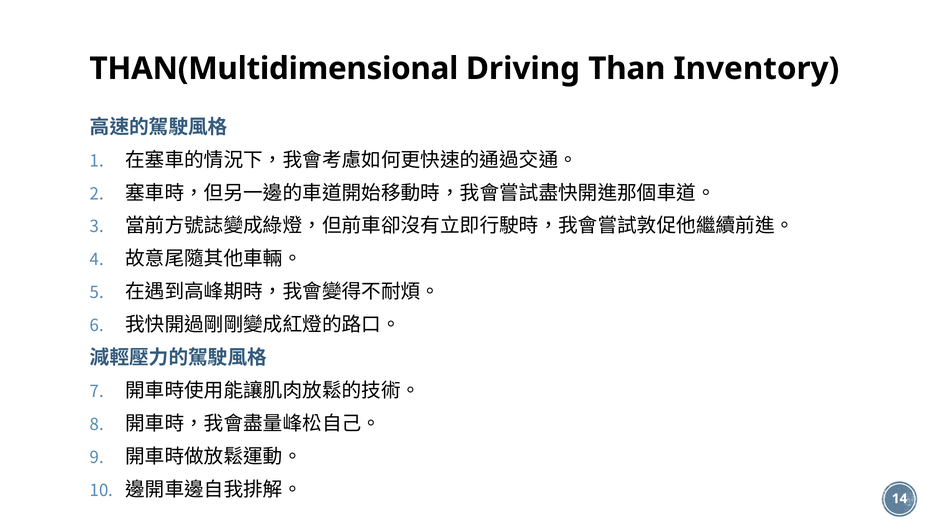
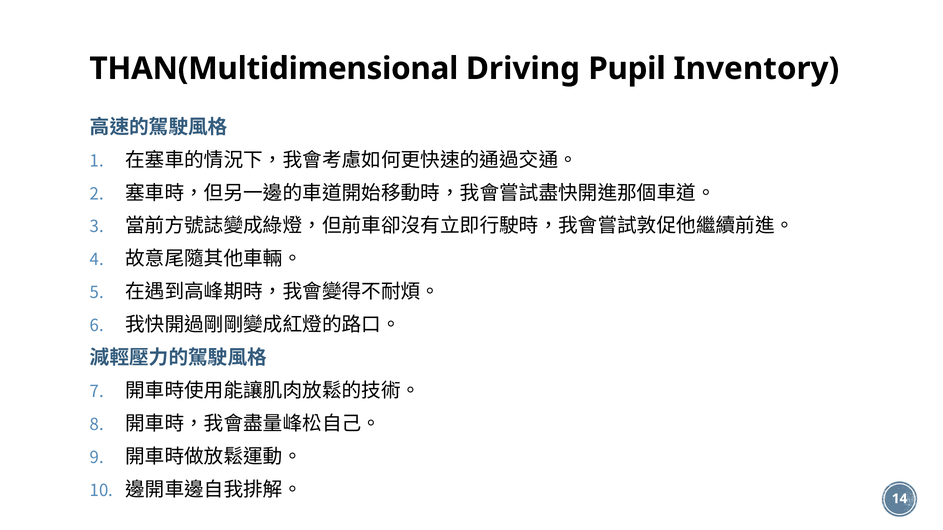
Than: Than -> Pupil (627, 69)
